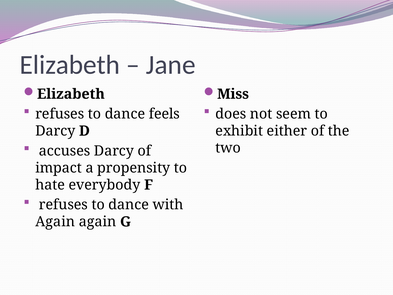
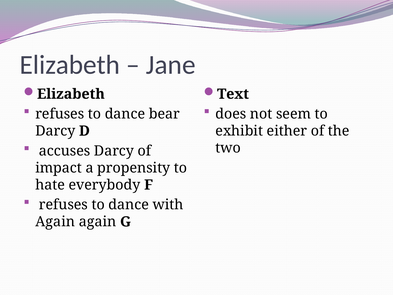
Miss: Miss -> Text (233, 94)
feels: feels -> bear (164, 114)
